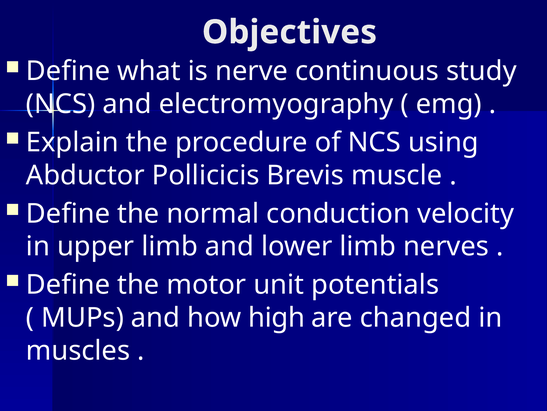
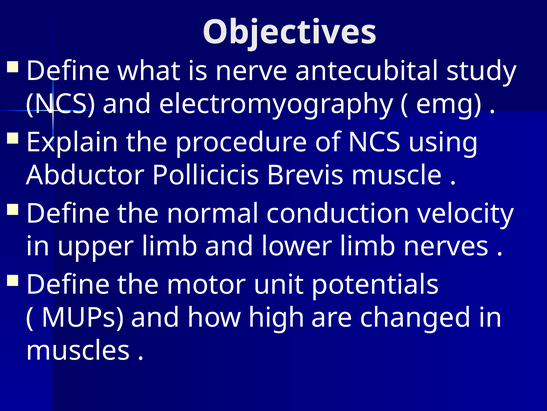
continuous: continuous -> antecubital (367, 71)
